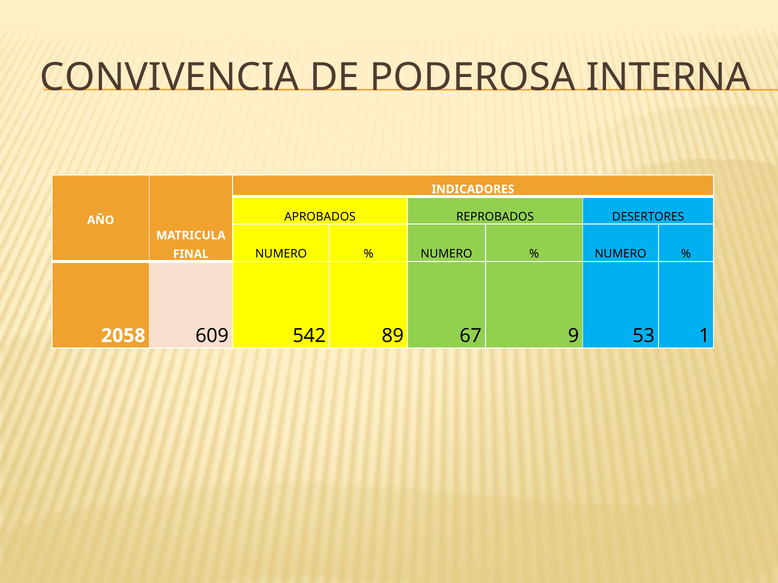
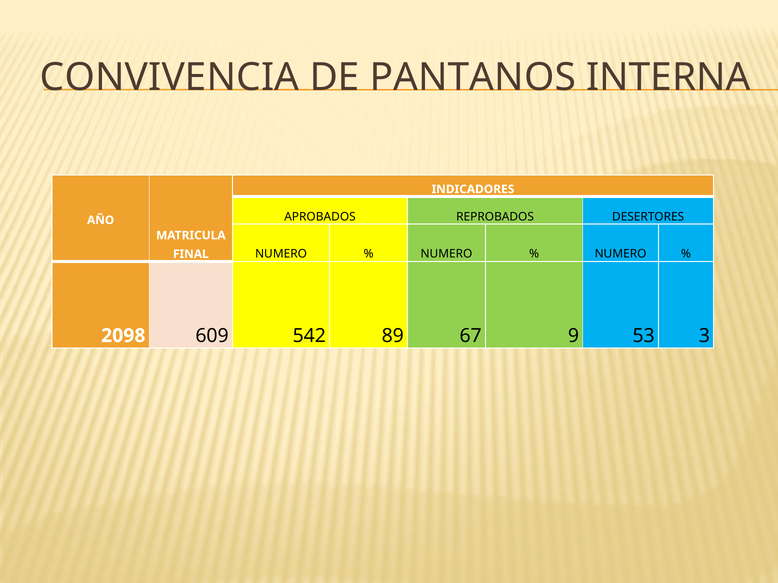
PODEROSA: PODEROSA -> PANTANOS (473, 77)
2058: 2058 -> 2098 (123, 336)
1: 1 -> 3 (704, 336)
